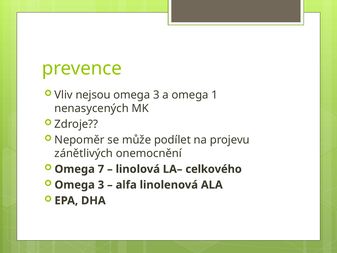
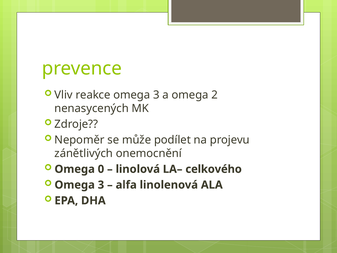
nejsou: nejsou -> reakce (93, 95)
1: 1 -> 2 (215, 95)
7: 7 -> 0 (101, 169)
